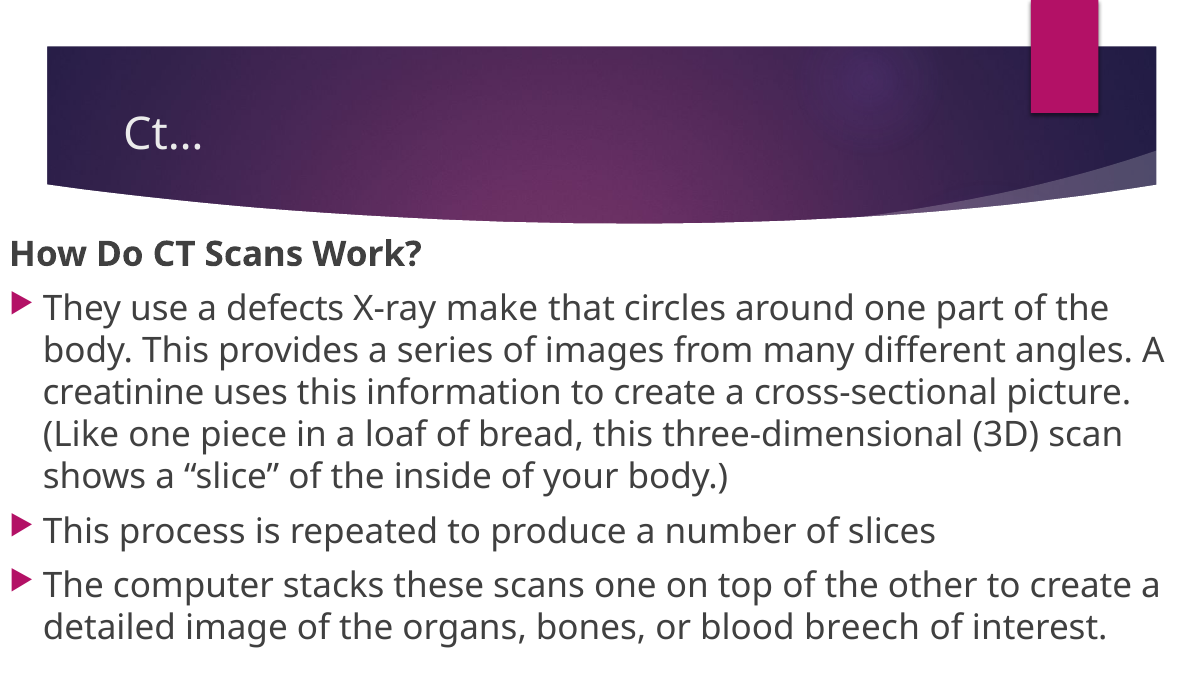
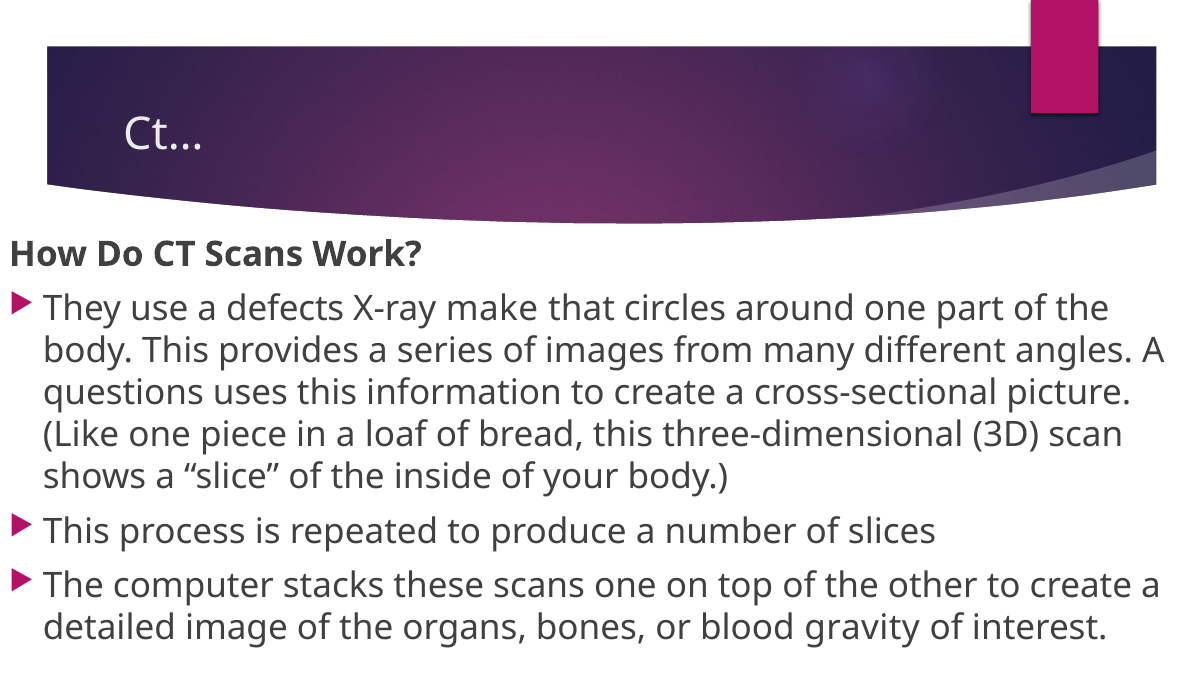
creatinine: creatinine -> questions (123, 393)
breech: breech -> gravity (862, 628)
